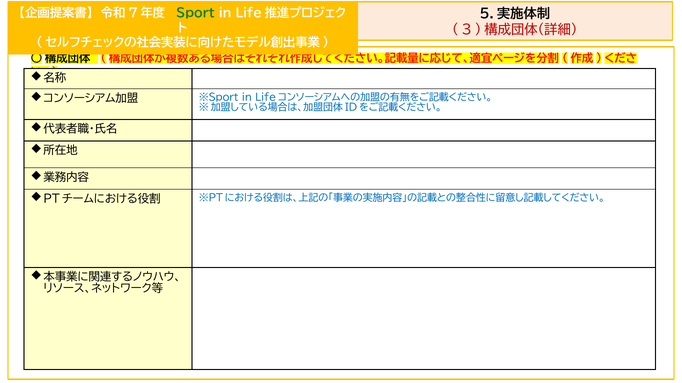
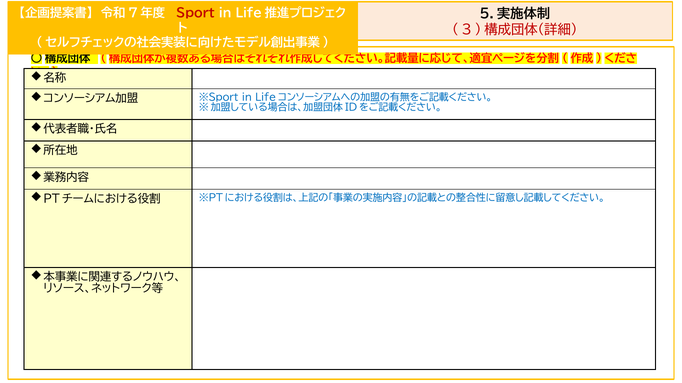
Sport colour: green -> red (195, 13)
